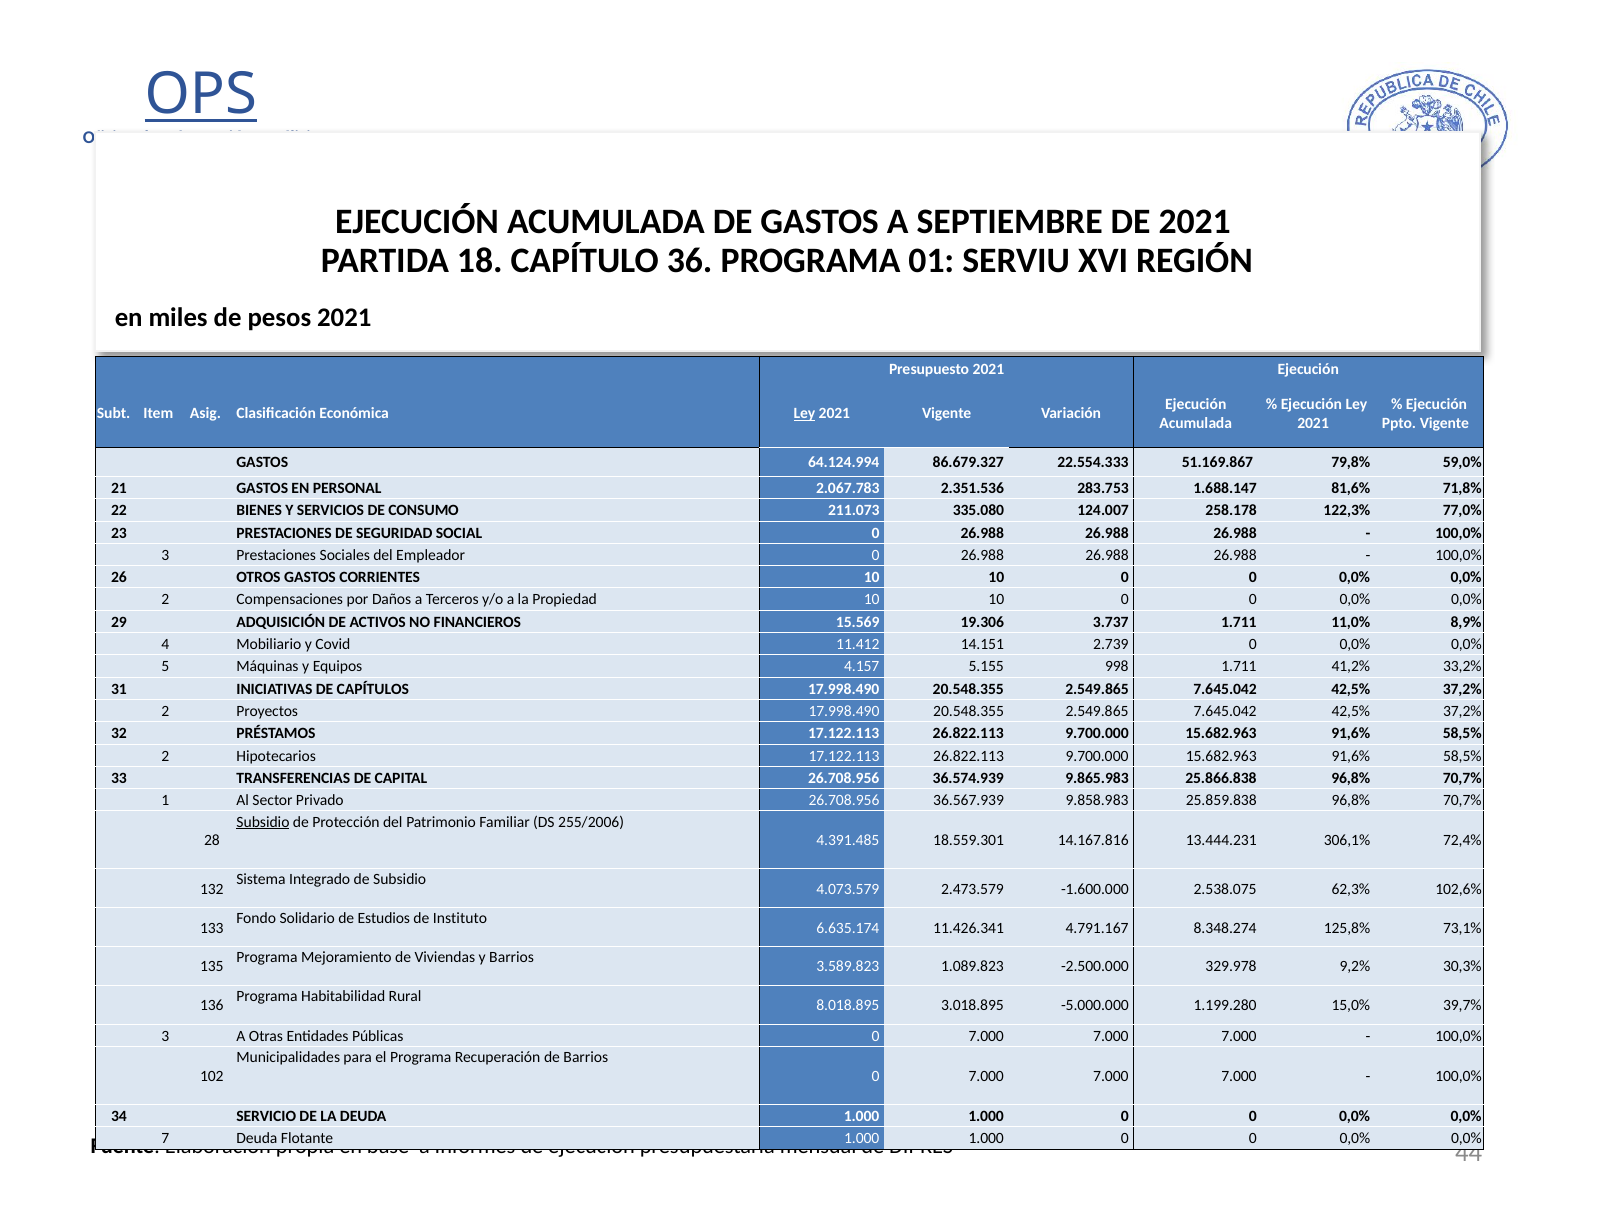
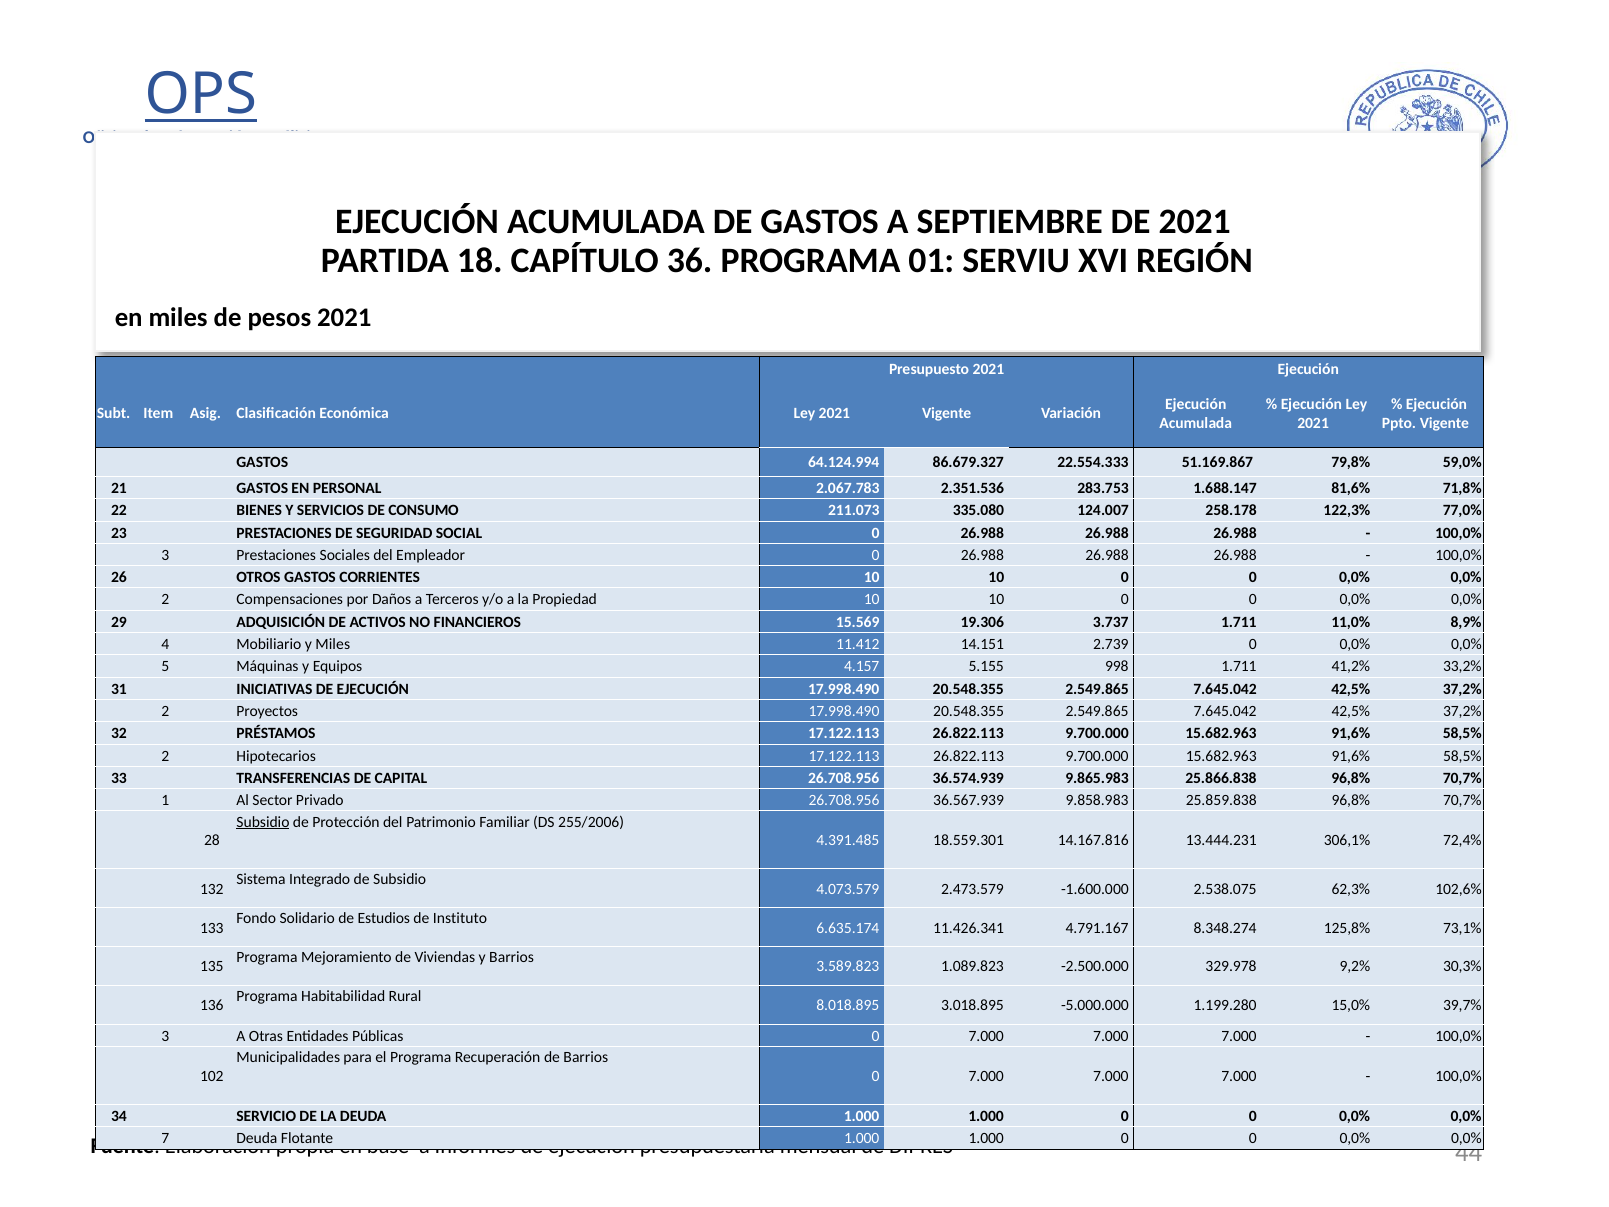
Ley underline: present -> none (805, 414)
y Covid: Covid -> Miles (333, 644)
INICIATIVAS DE CAPÍTULOS: CAPÍTULOS -> EJECUCIÓN (373, 689)
